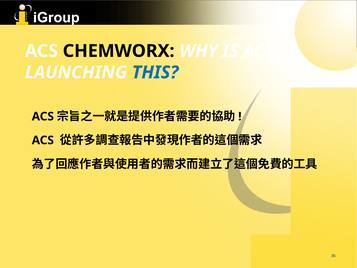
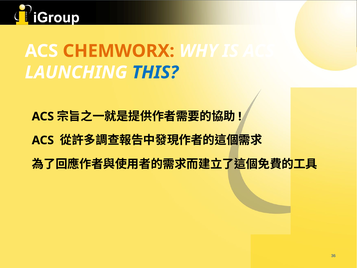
CHEMWORX colour: black -> orange (119, 51)
